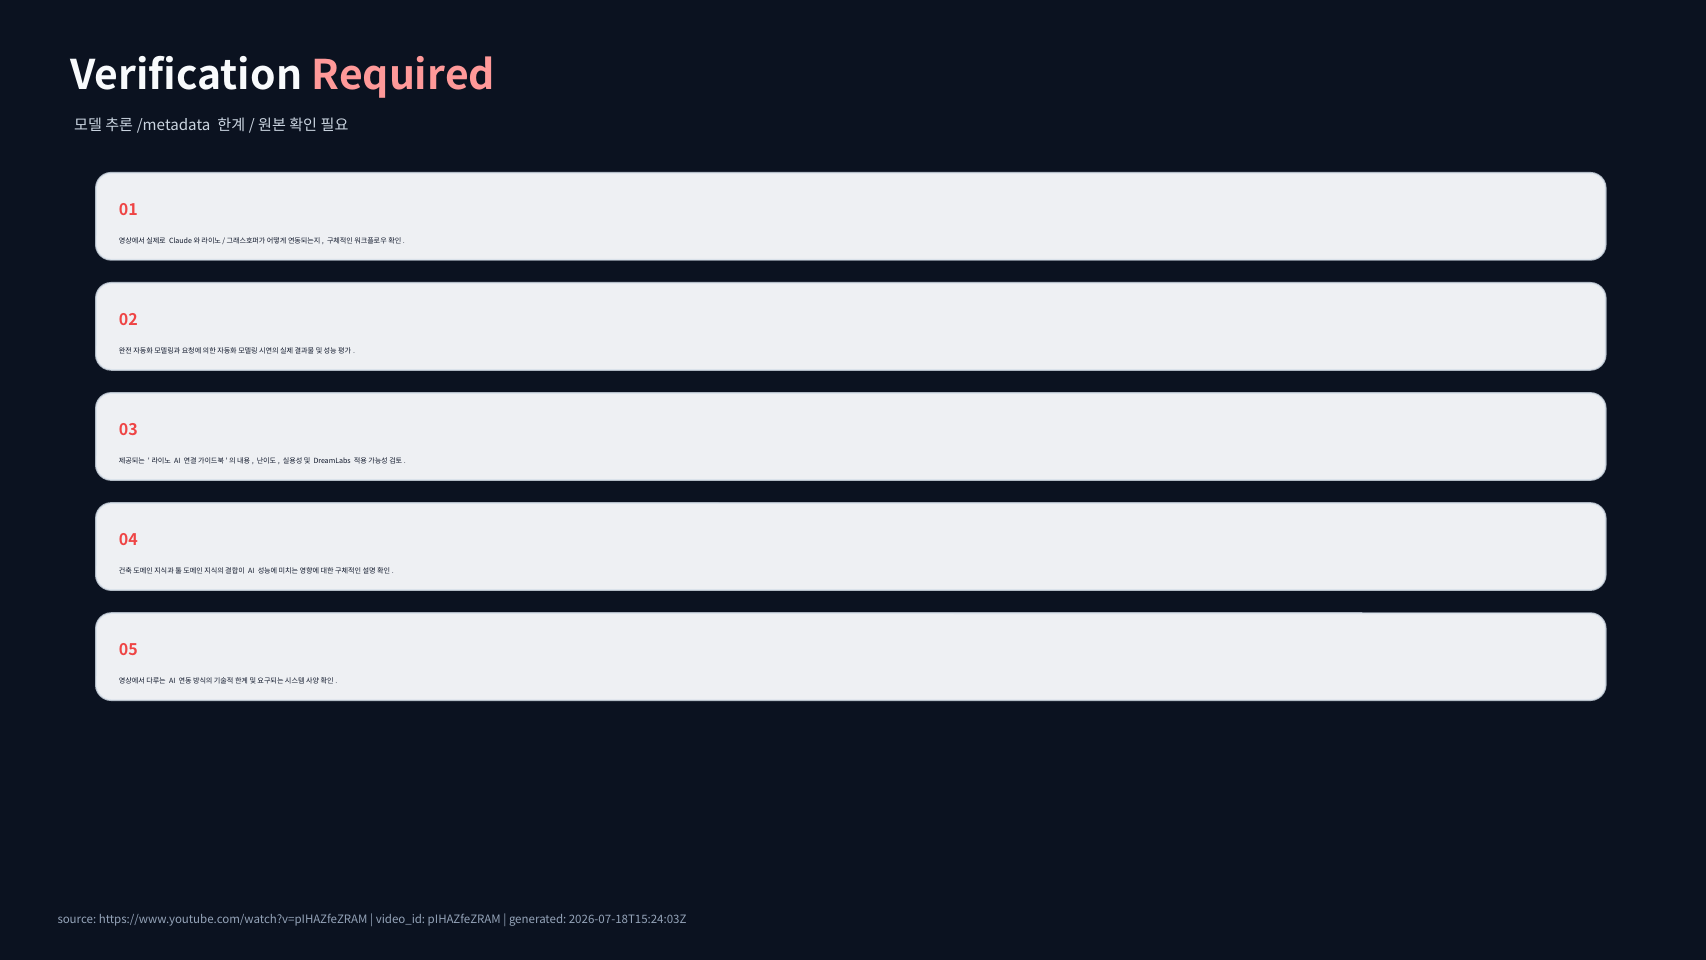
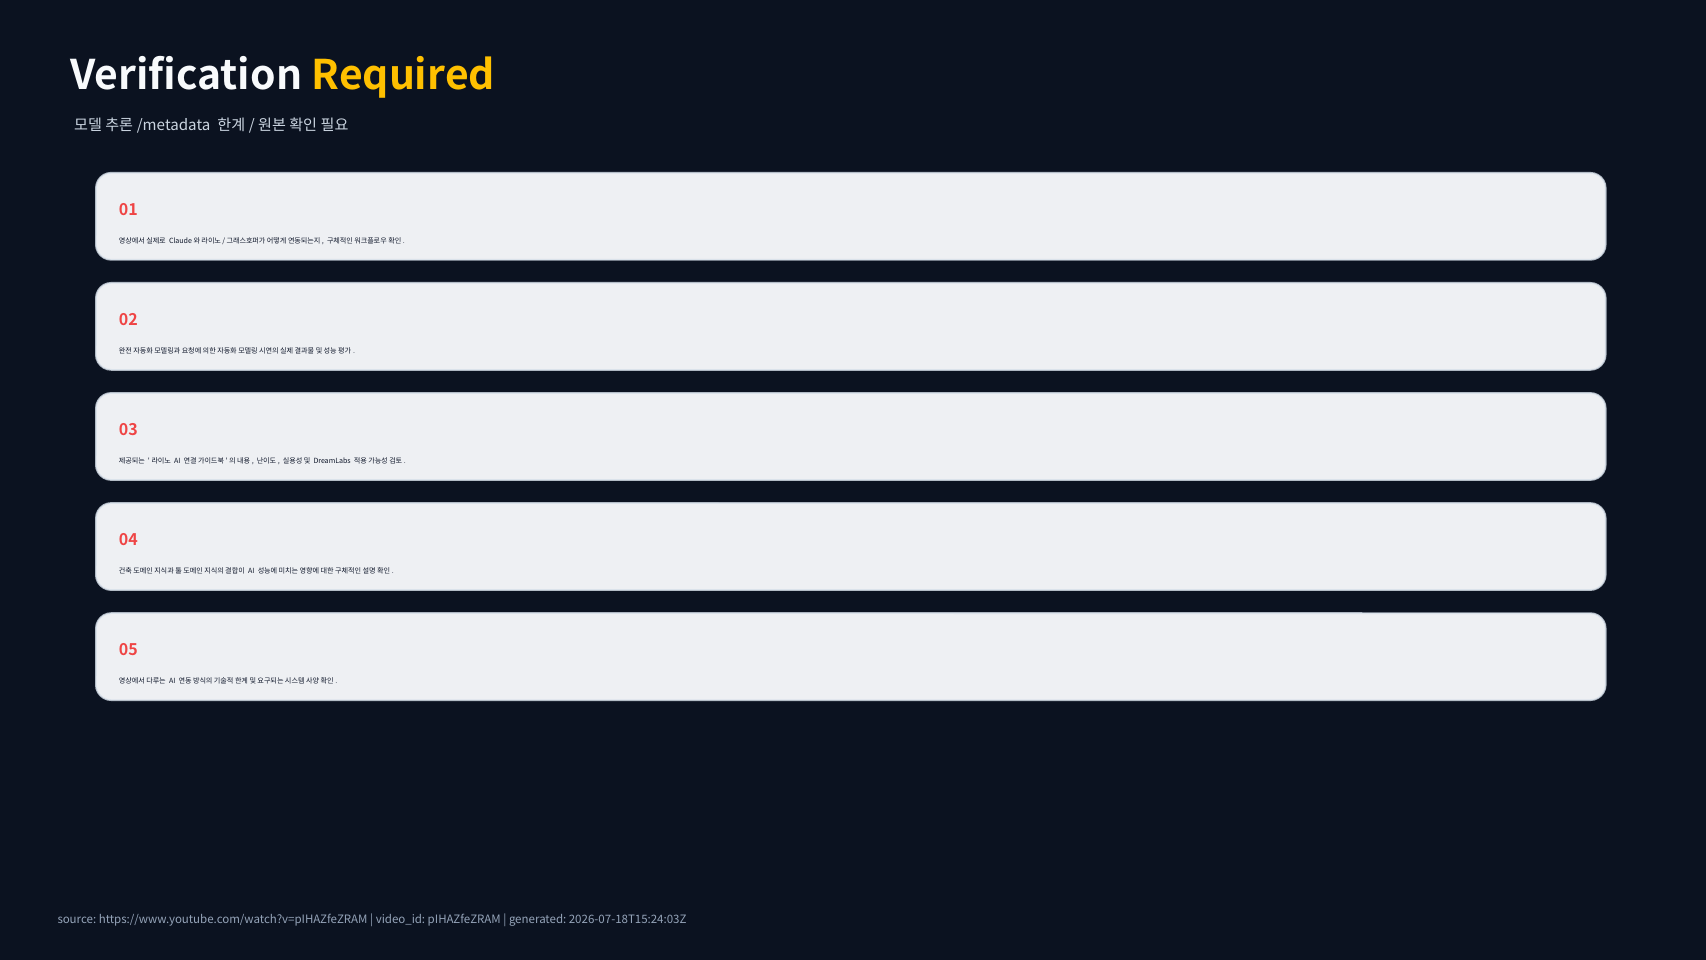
Required colour: pink -> yellow (403, 76)
